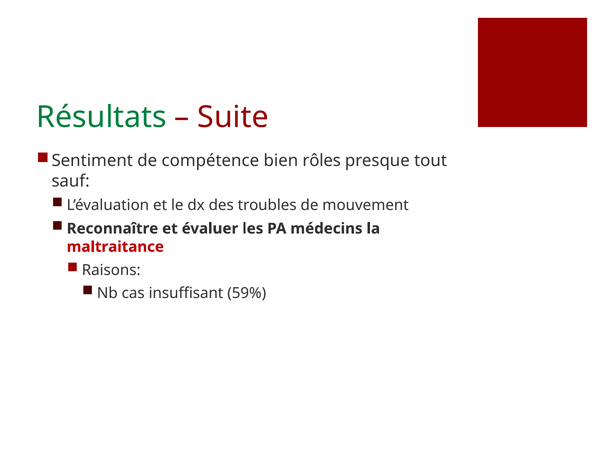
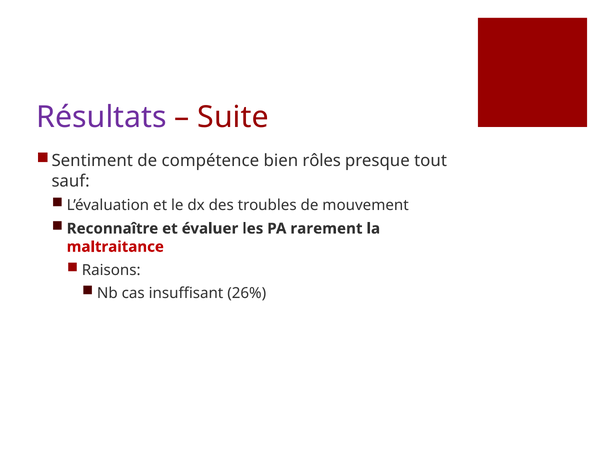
Résultats colour: green -> purple (102, 117)
médecins: médecins -> rarement (326, 228)
59%: 59% -> 26% (247, 293)
